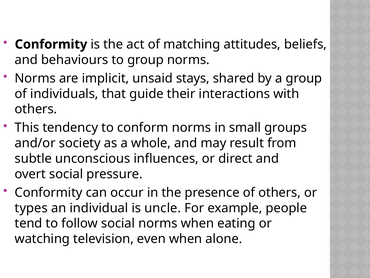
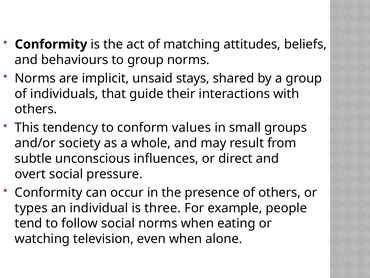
conform norms: norms -> values (191, 128)
uncle: uncle -> three (163, 208)
